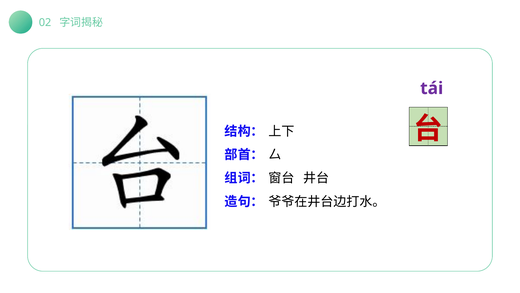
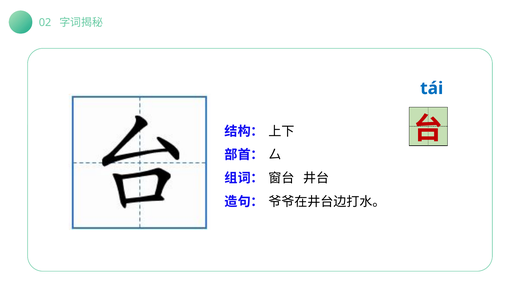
tái colour: purple -> blue (432, 88)
